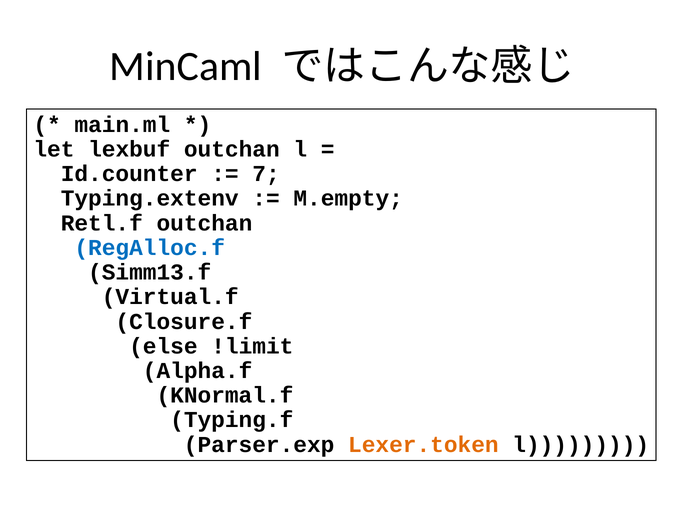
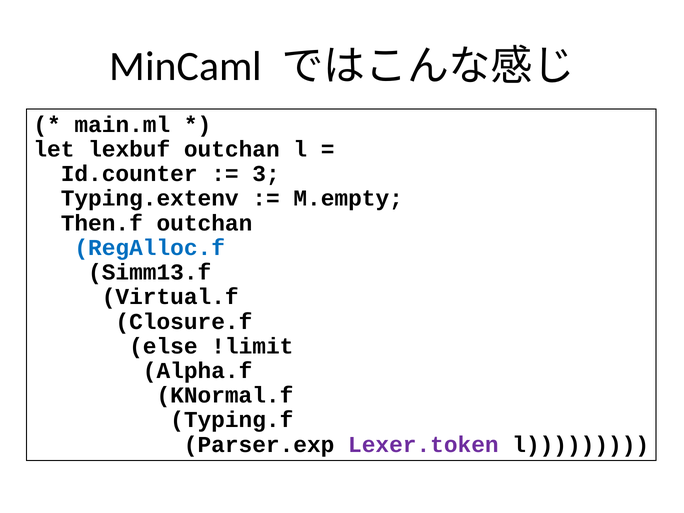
7: 7 -> 3 (266, 174)
Retl.f: Retl.f -> Then.f (102, 223)
Lexer.token colour: orange -> purple (423, 445)
